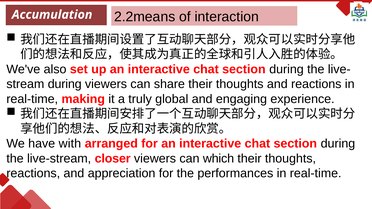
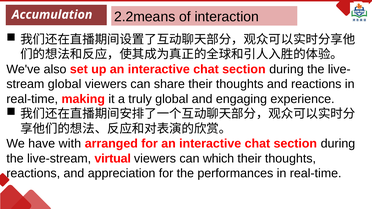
during: during -> global (65, 84)
closer: closer -> virtual (113, 159)
